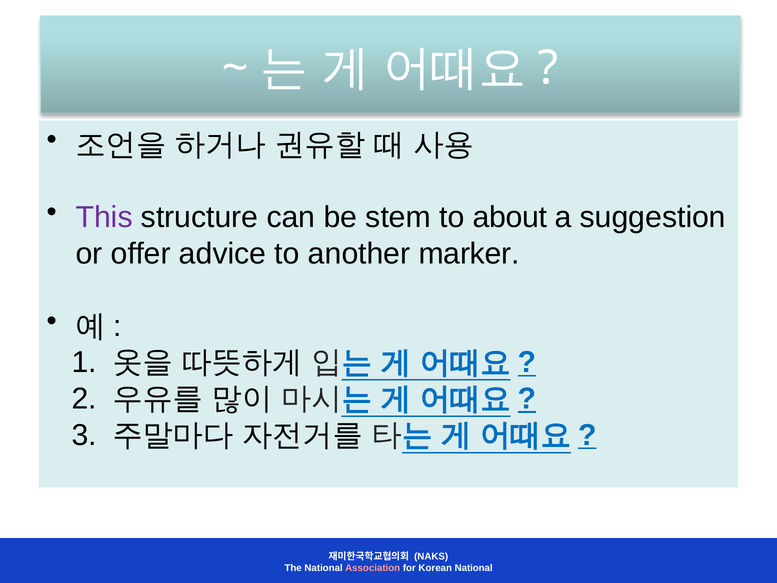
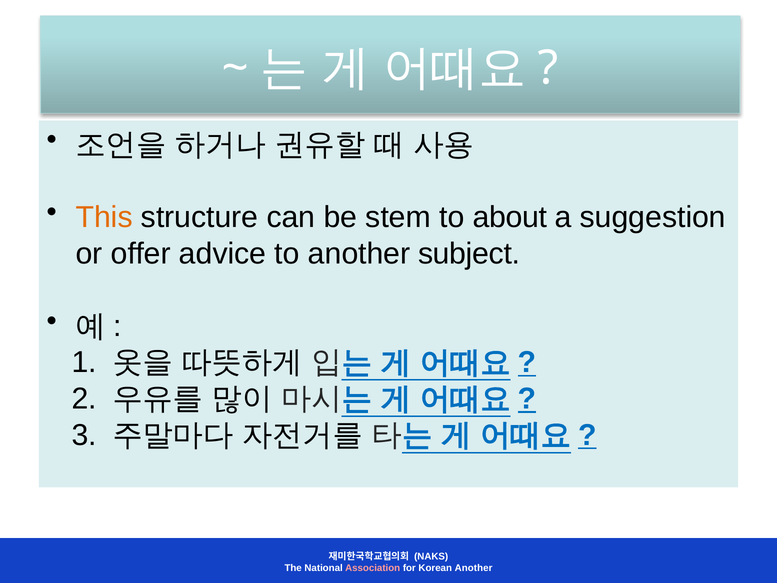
This colour: purple -> orange (104, 217)
marker: marker -> subject (469, 253)
Korean National: National -> Another (474, 568)
